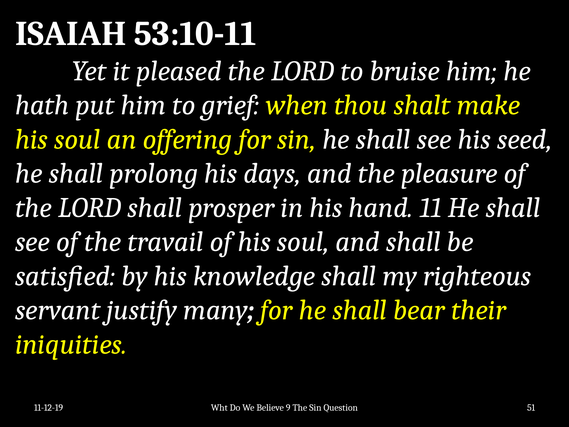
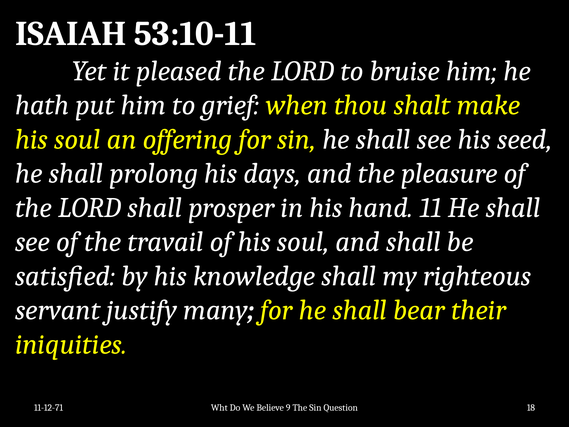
11-12-19: 11-12-19 -> 11-12-71 (49, 408)
51: 51 -> 18 (531, 408)
